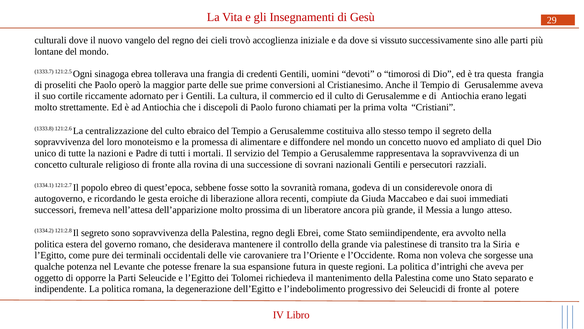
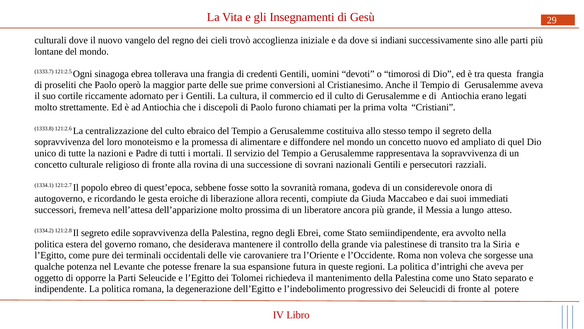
vissuto: vissuto -> indiani (393, 40)
sono: sono -> edile (121, 233)
